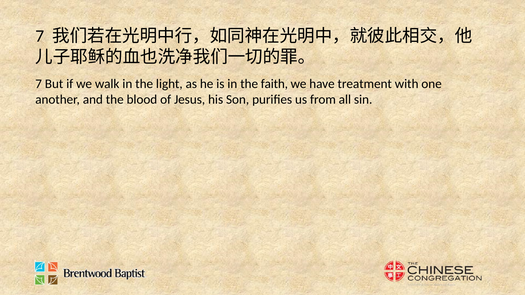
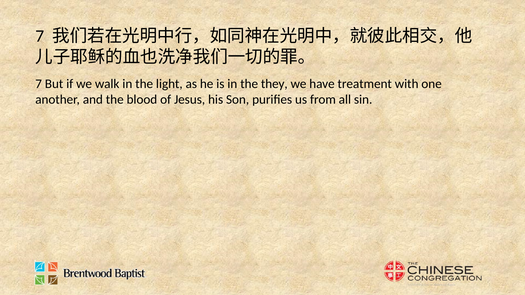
faith: faith -> they (274, 84)
